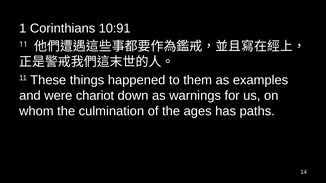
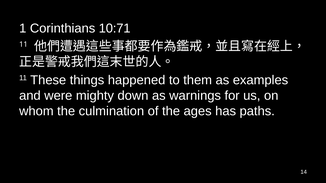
10:91: 10:91 -> 10:71 (115, 28)
chariot: chariot -> mighty (95, 96)
